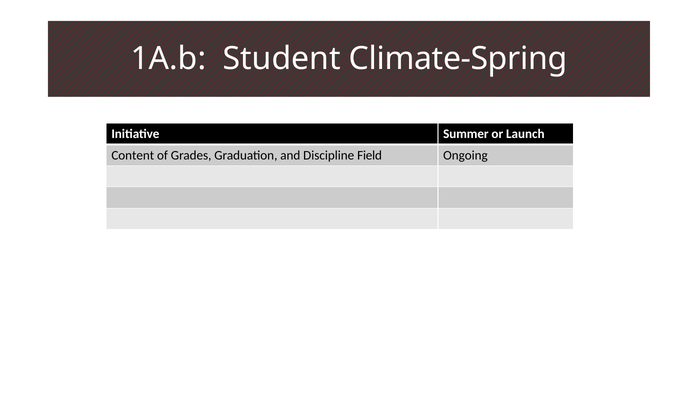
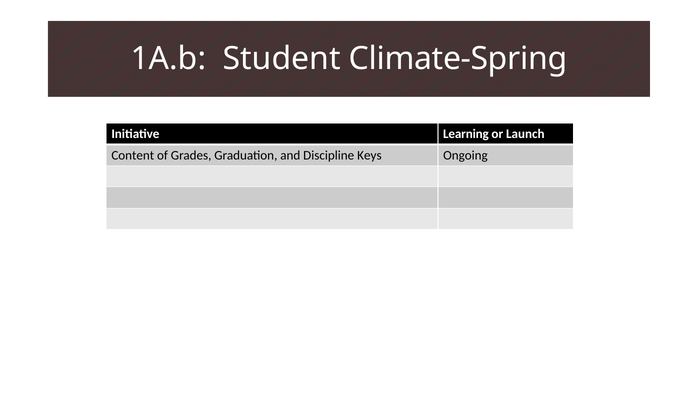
Summer: Summer -> Learning (466, 134)
Field: Field -> Keys (369, 155)
